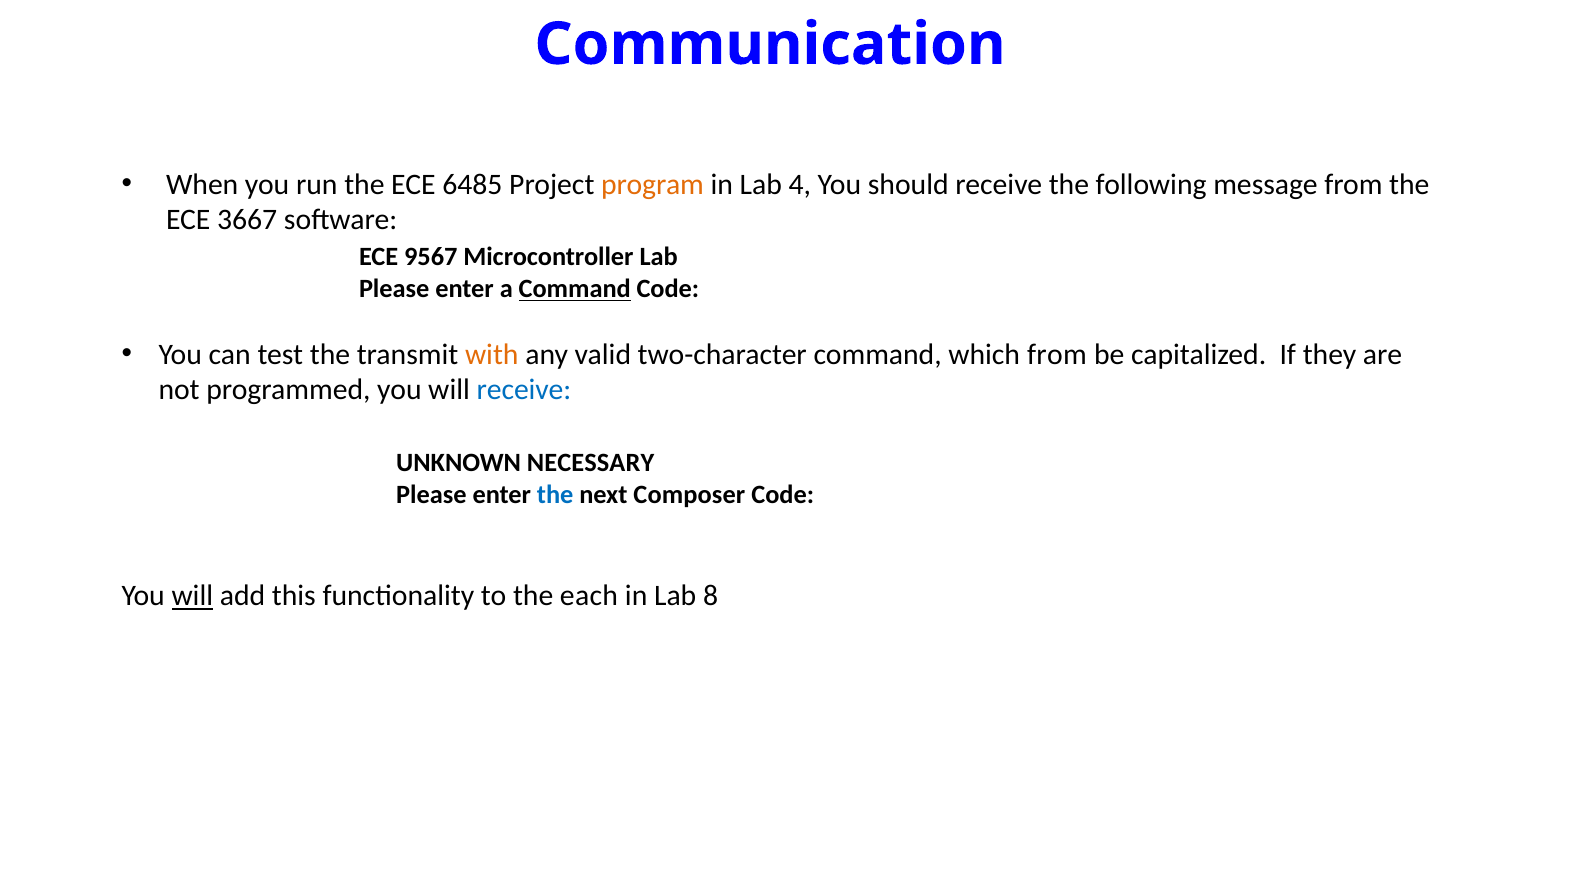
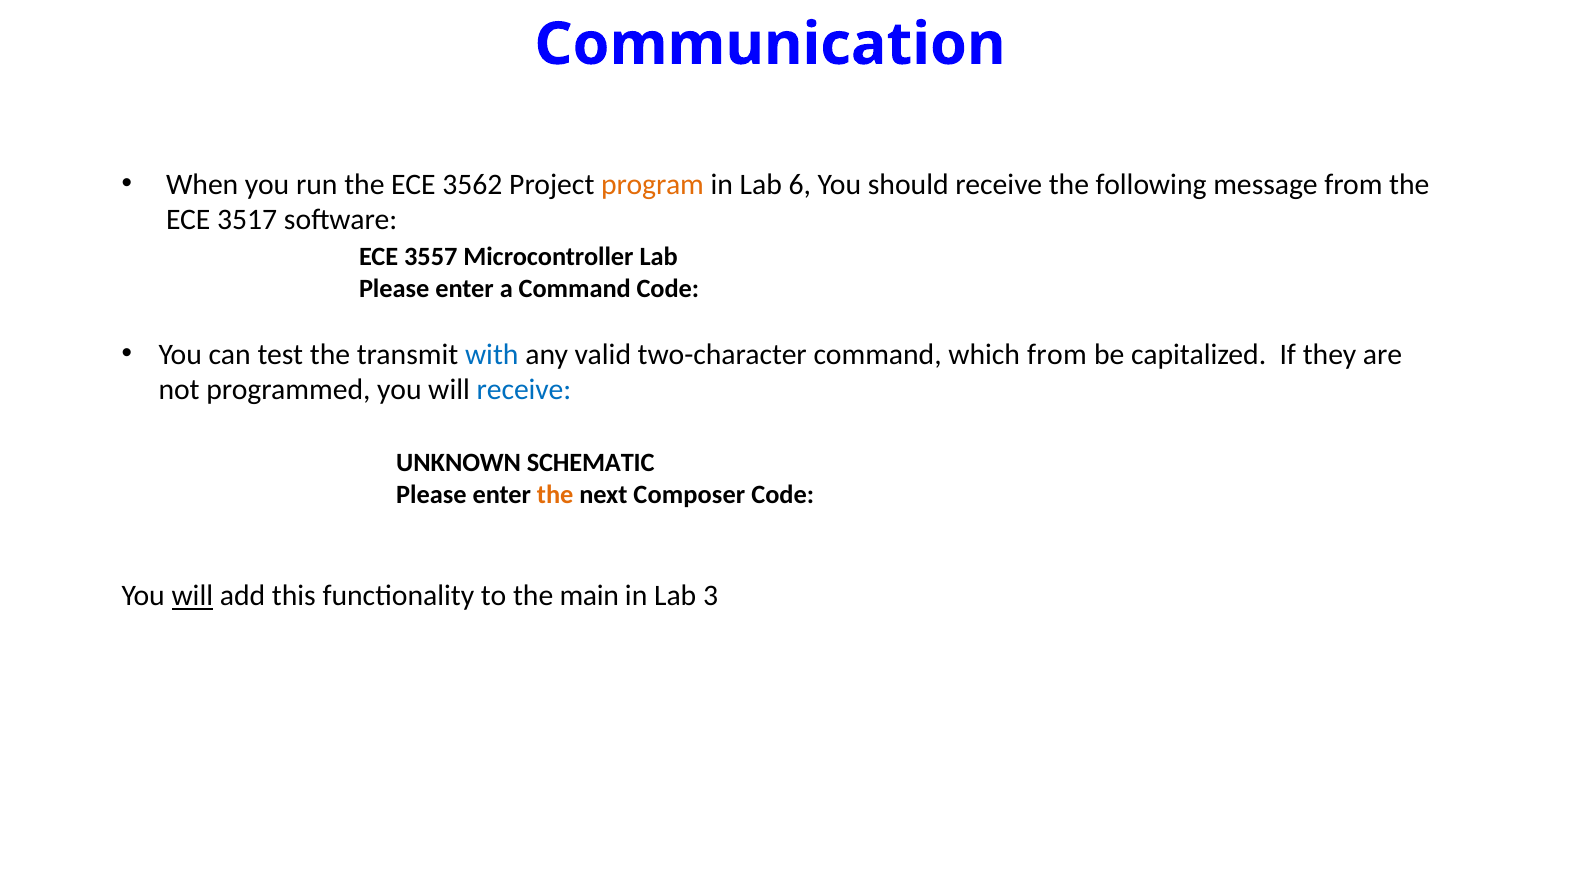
6485: 6485 -> 3562 (472, 184)
4: 4 -> 6 (800, 184)
3667: 3667 -> 3517 (247, 220)
9567: 9567 -> 3557 (431, 257)
Command underline: present -> none (575, 289)
with colour: orange -> blue (492, 355)
NECESSARY: NECESSARY -> SCHEMATIC (591, 463)
the colour: blue -> orange (555, 495)
each: each -> main (589, 596)
8: 8 -> 3 (711, 596)
